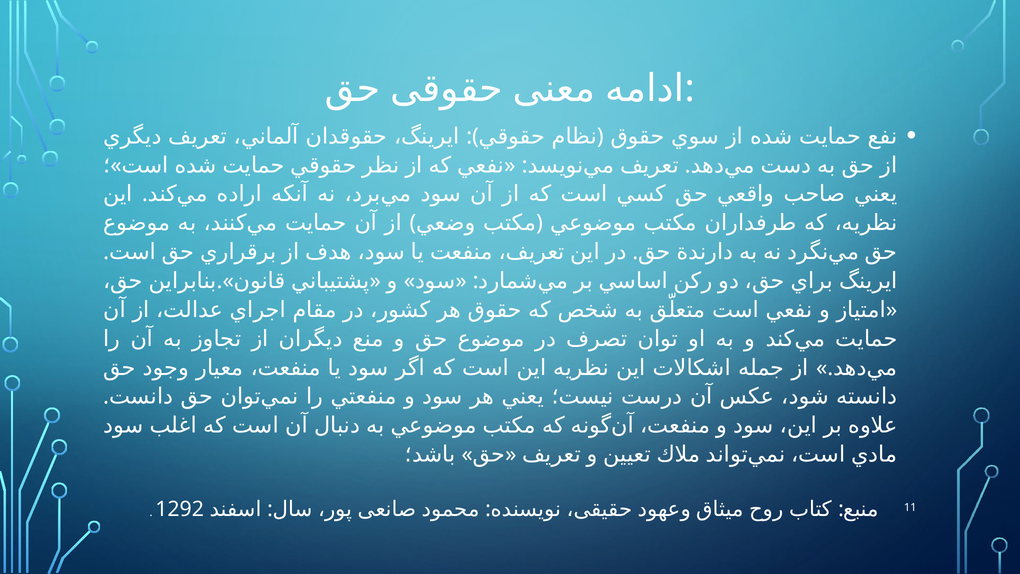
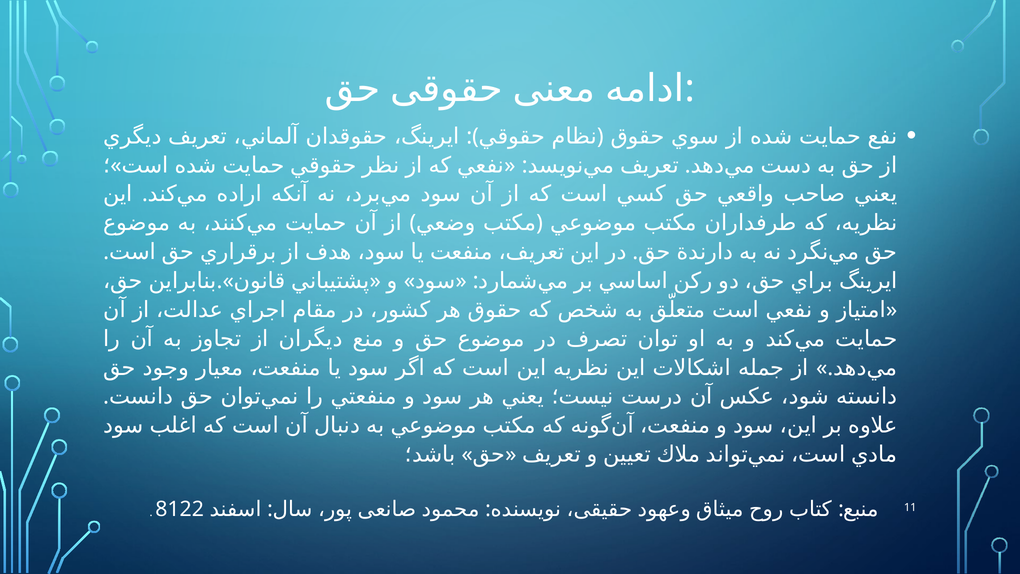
1292: 1292 -> 8122 (180, 509)
